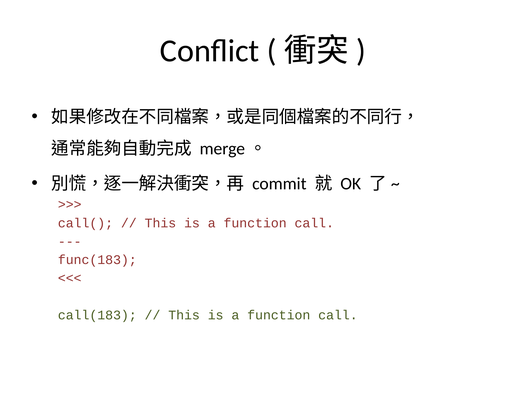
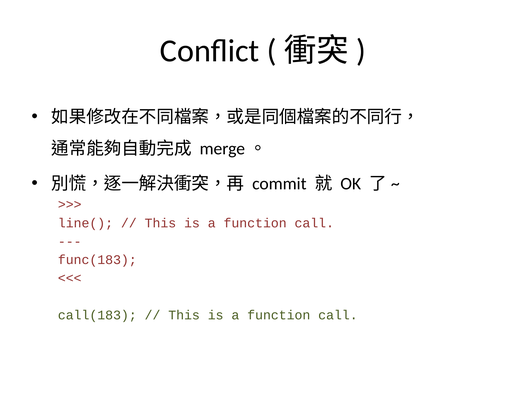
call(: call( -> line( (85, 223)
